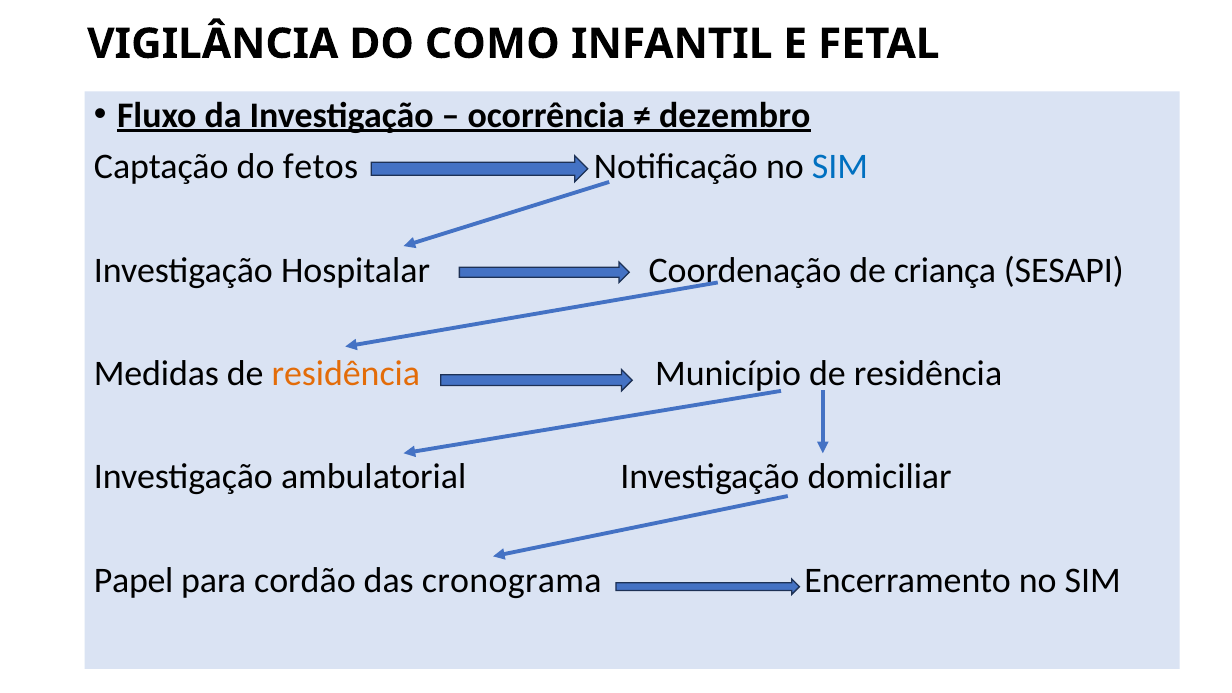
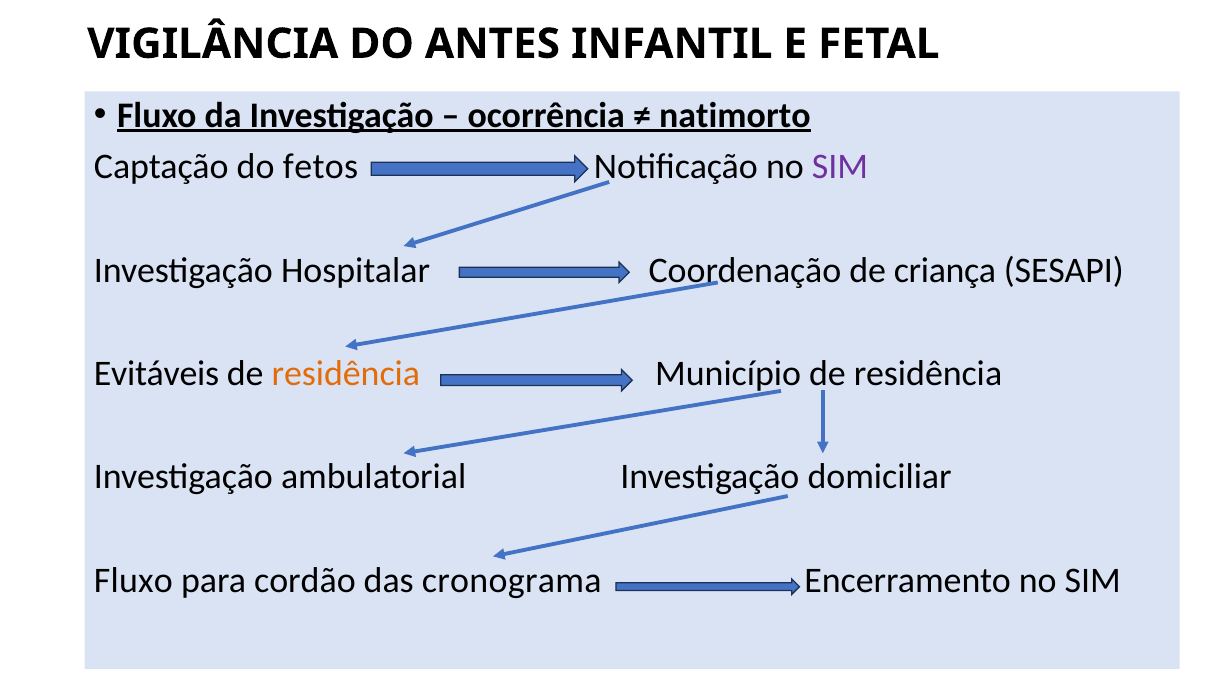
COMO: COMO -> ANTES (492, 44)
dezembro: dezembro -> natimorto (735, 115)
SIM colour: blue -> purple (840, 167)
Medidas: Medidas -> Evitáveis (157, 374)
Papel: Papel -> Fluxo (133, 580)
